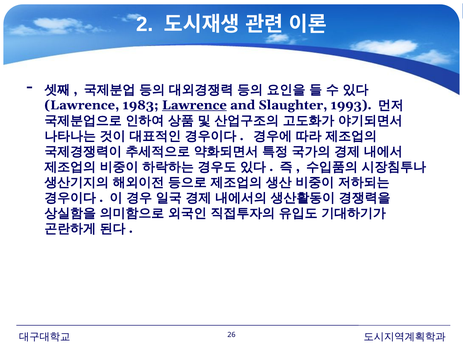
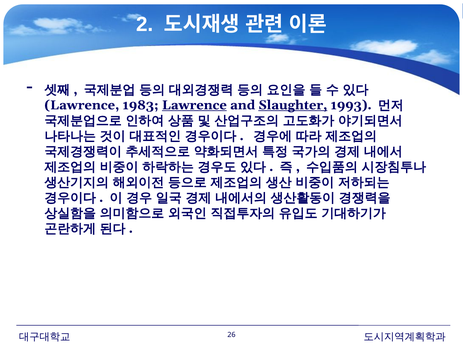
Slaughter underline: none -> present (293, 105)
